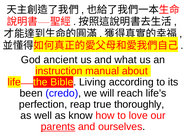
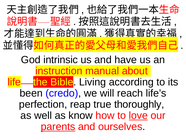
ancient: ancient -> intrinsic (61, 60)
what: what -> have (126, 60)
love underline: none -> present (138, 115)
